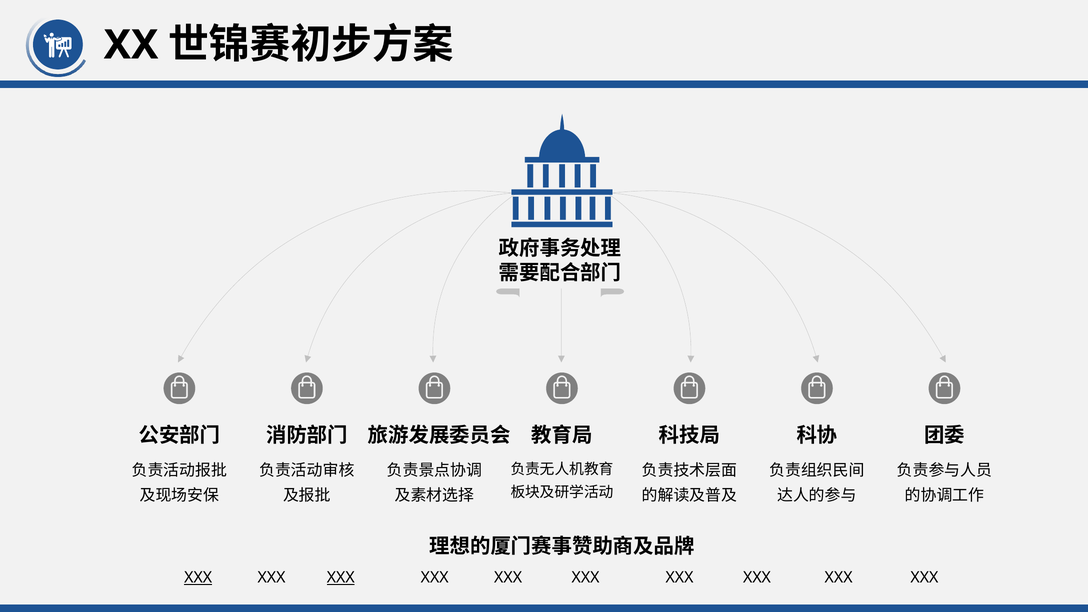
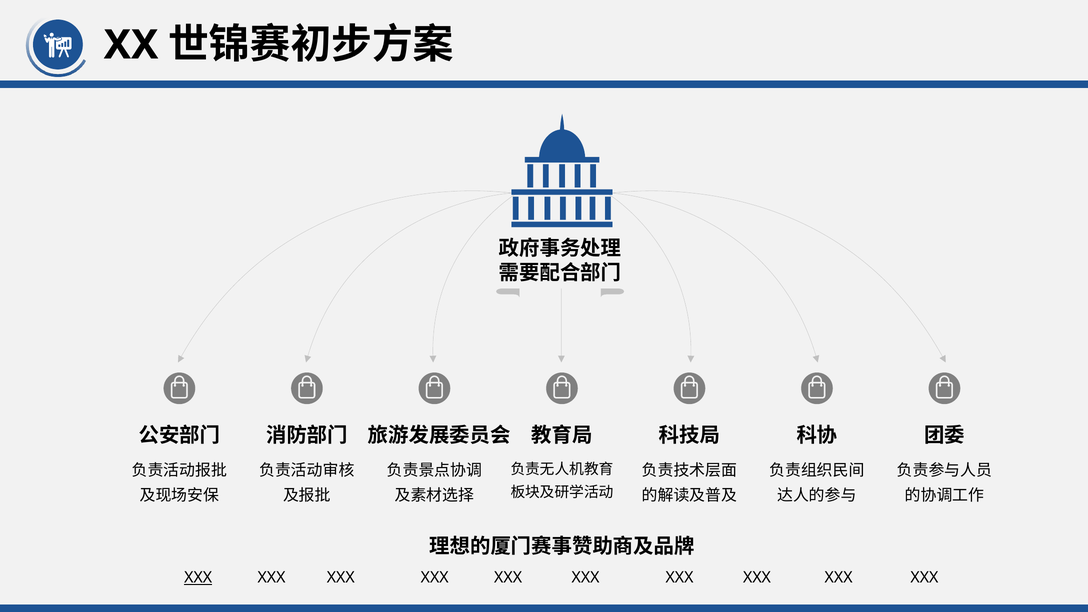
XXX underline: present -> none (341, 578)
